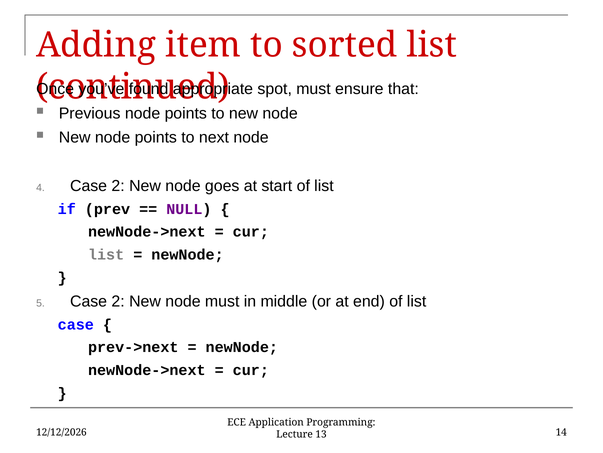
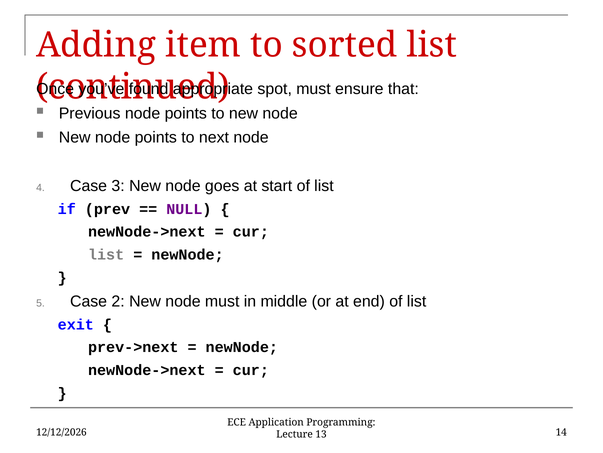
2: 2 -> 3 (118, 186)
case: case -> exit (76, 324)
